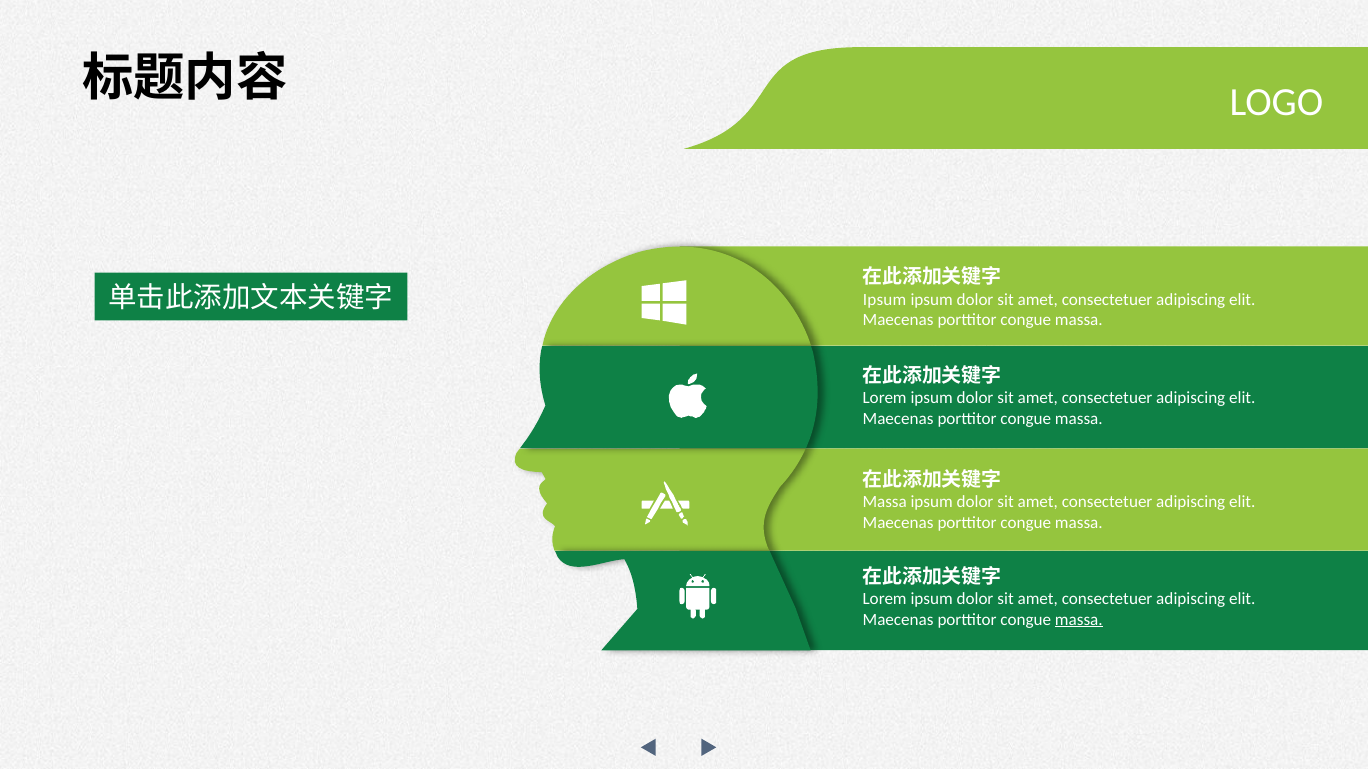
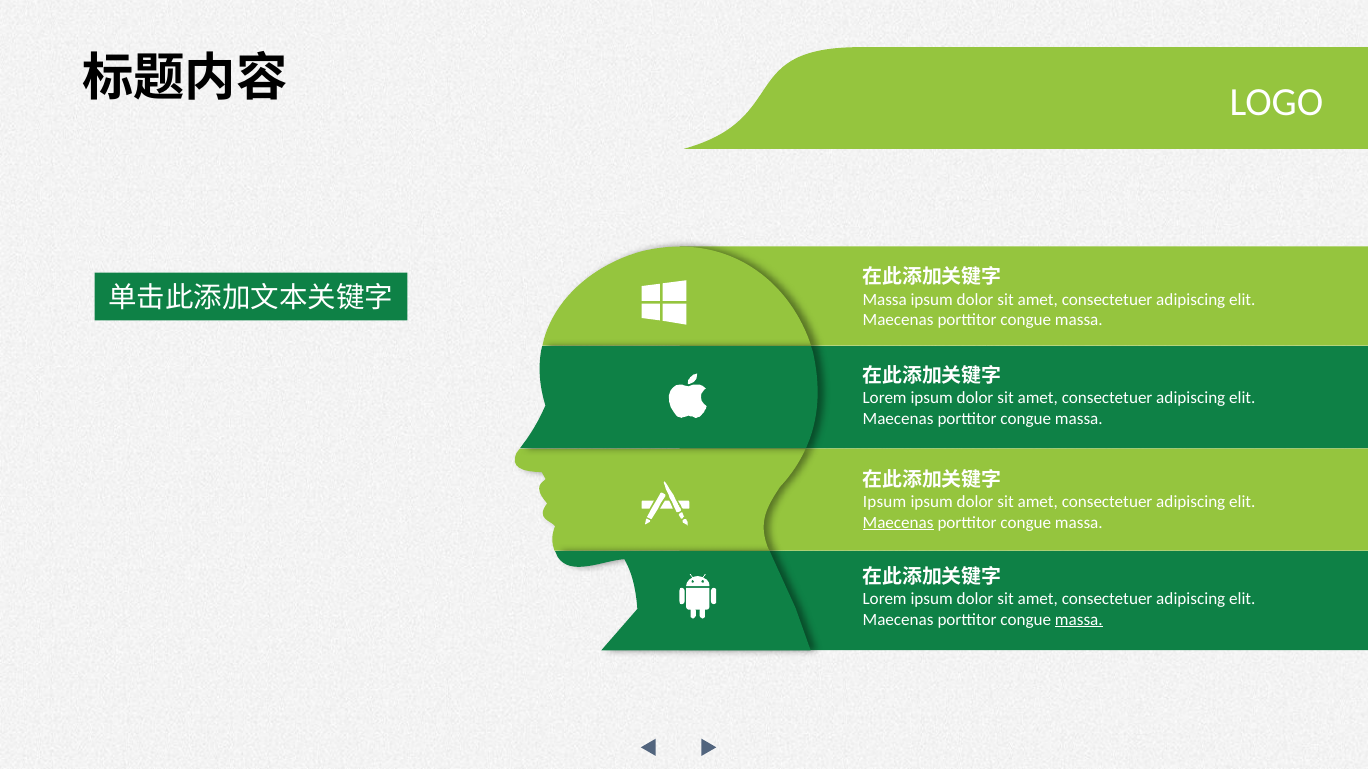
Ipsum: Ipsum -> Massa (885, 300)
Massa: Massa -> Ipsum (885, 502)
Maecenas underline: none -> present (898, 523)
